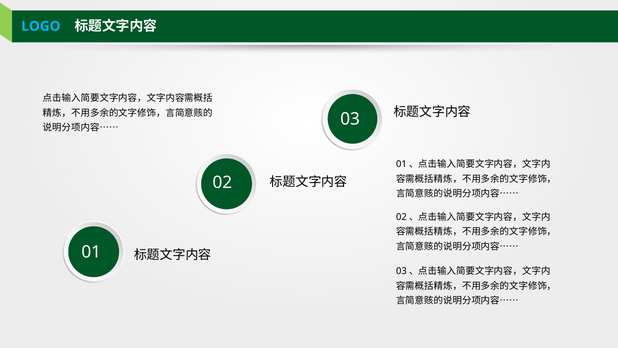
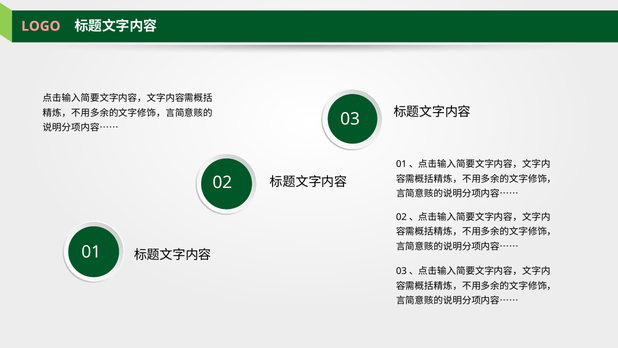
LOGO colour: light blue -> pink (41, 26)
